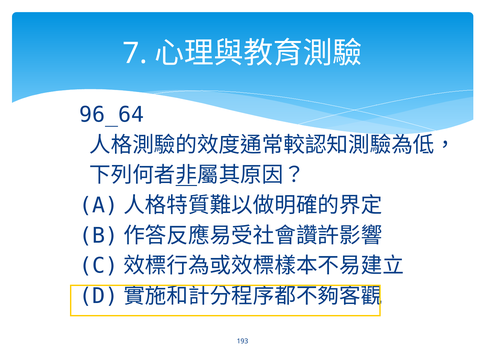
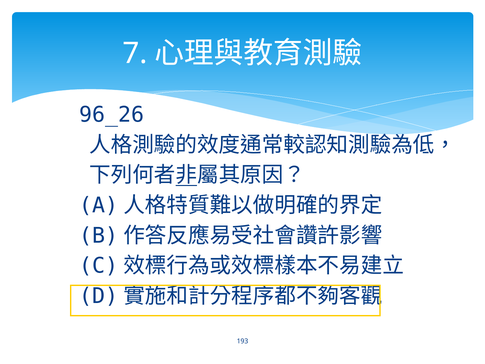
96_64: 96_64 -> 96_26 (112, 115)
